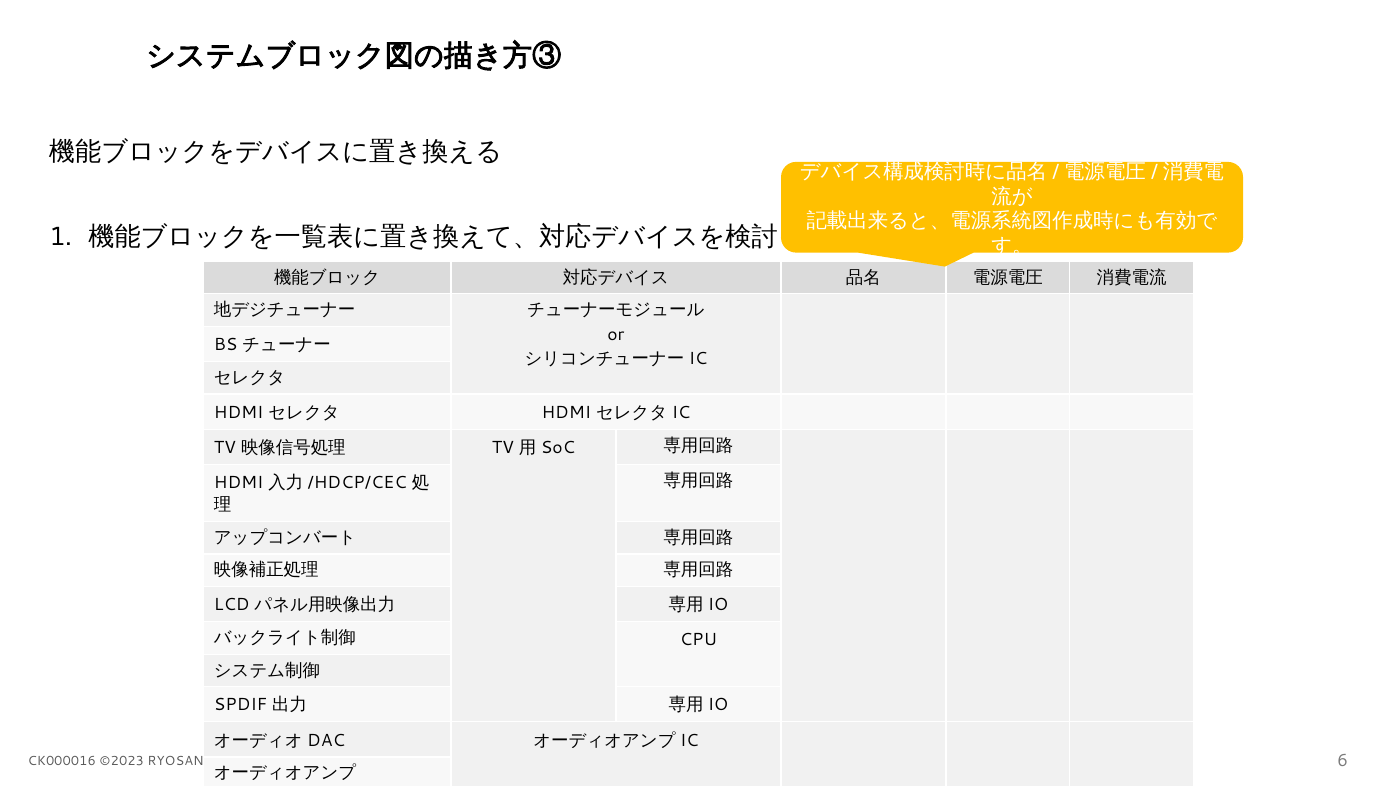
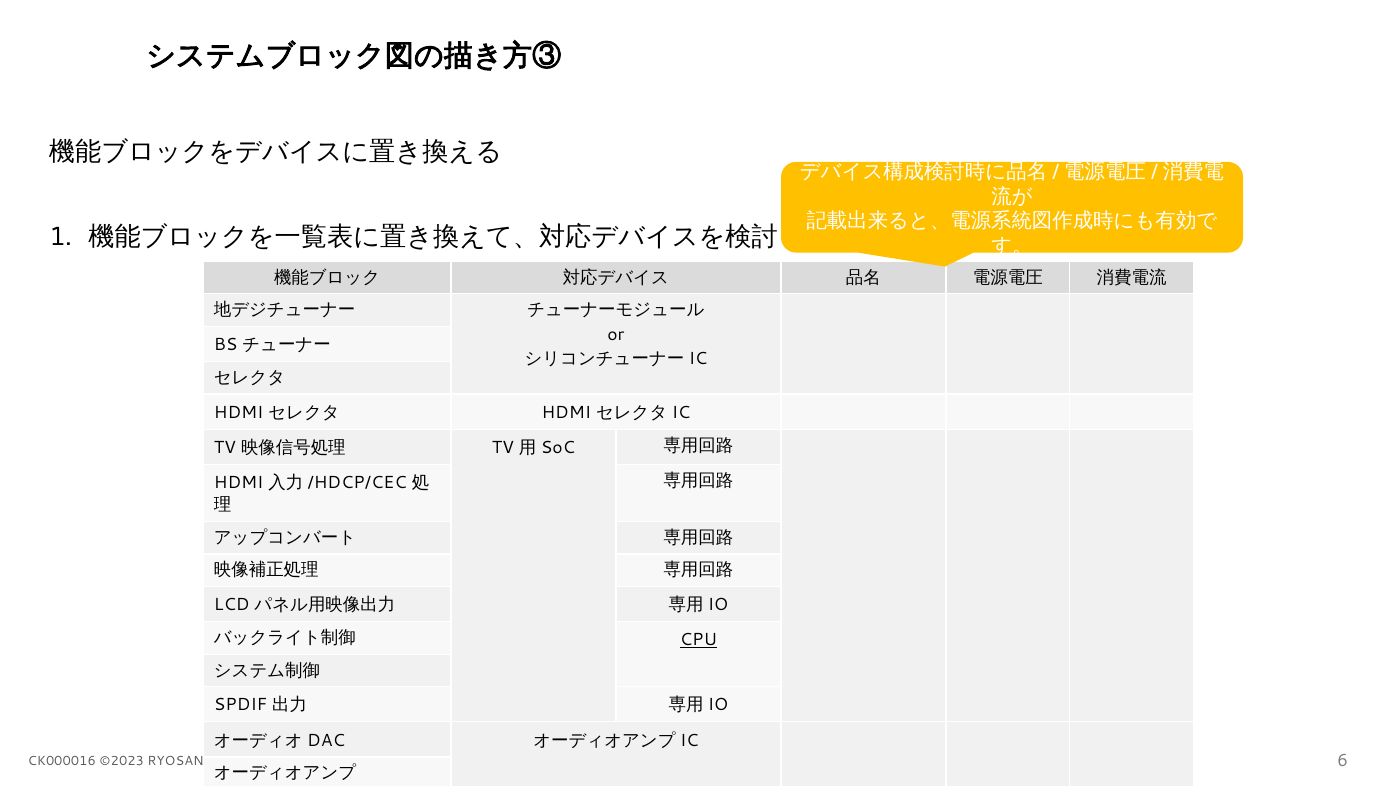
CPU underline: none -> present (698, 640)
